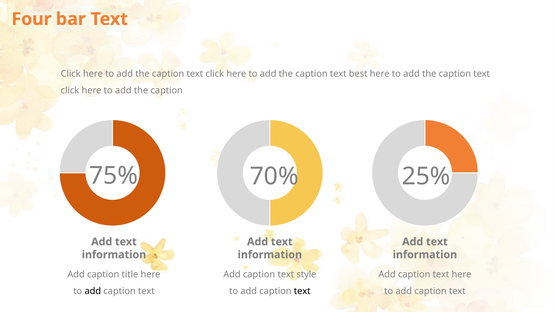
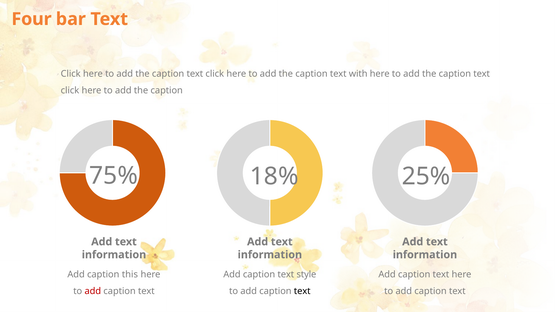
best: best -> with (358, 74)
70%: 70% -> 18% (274, 176)
title: title -> this (130, 275)
add colour: black -> red (93, 291)
